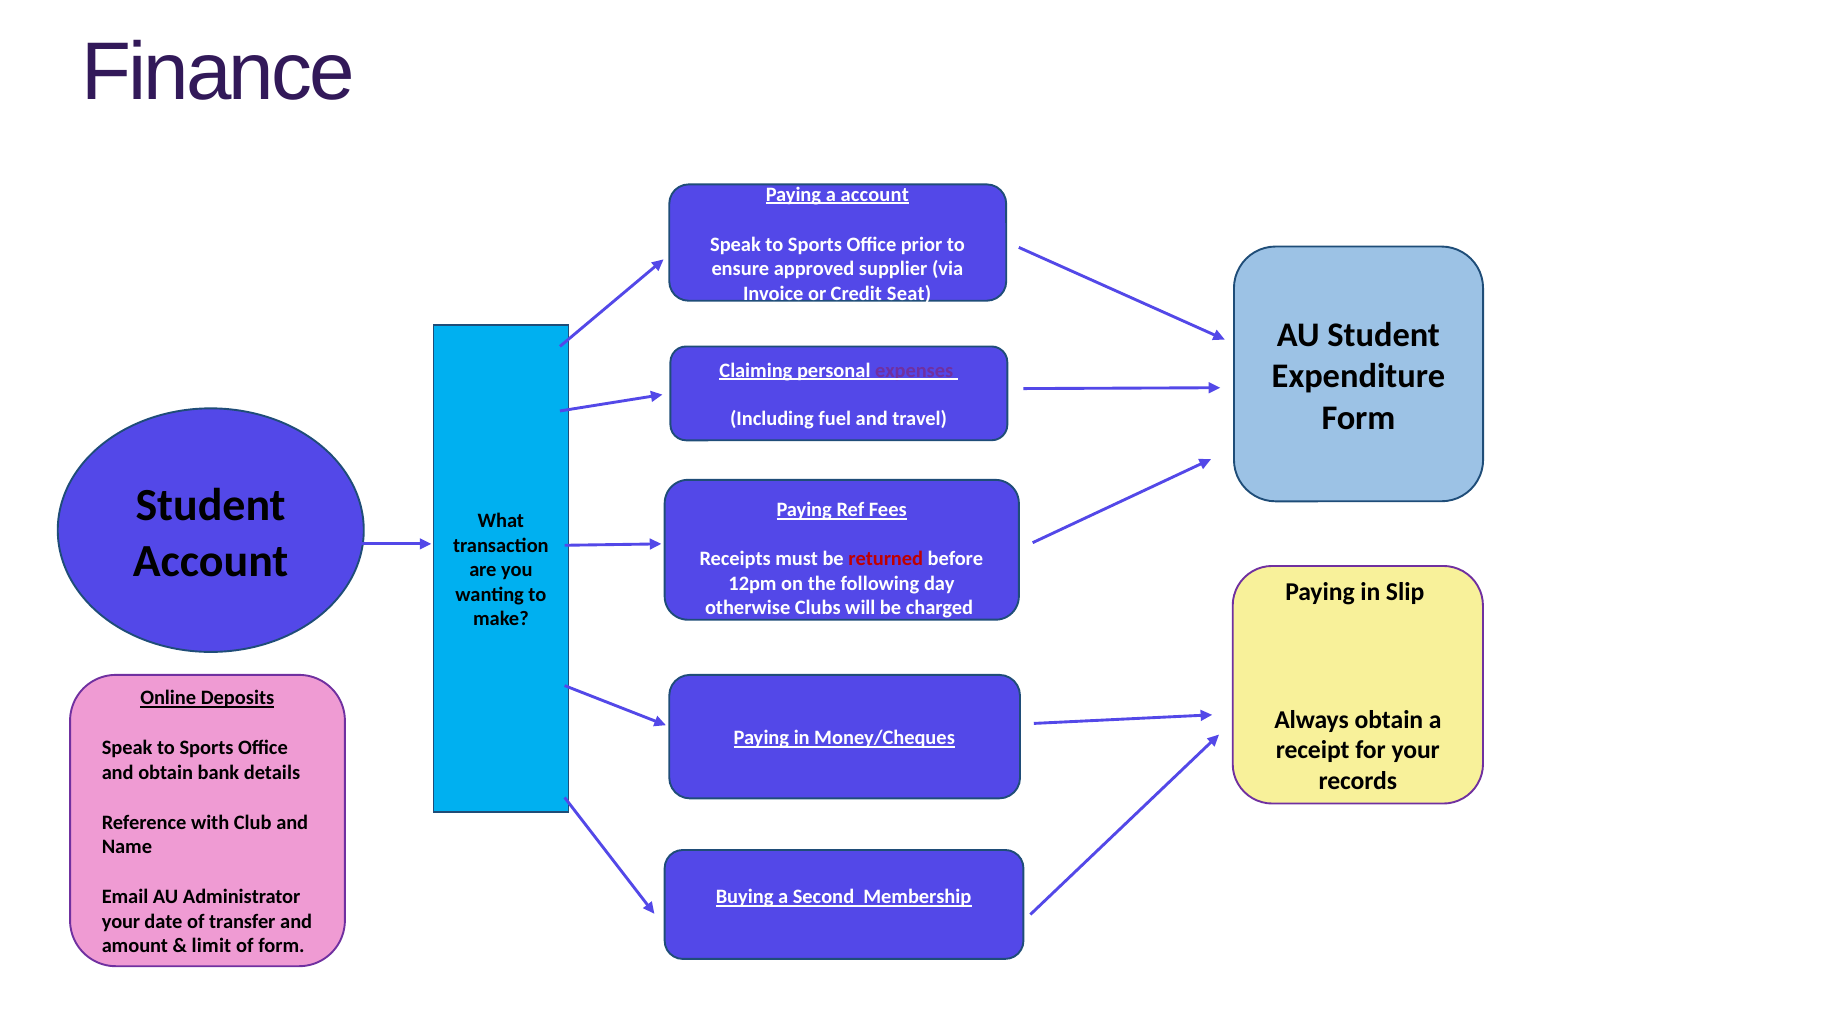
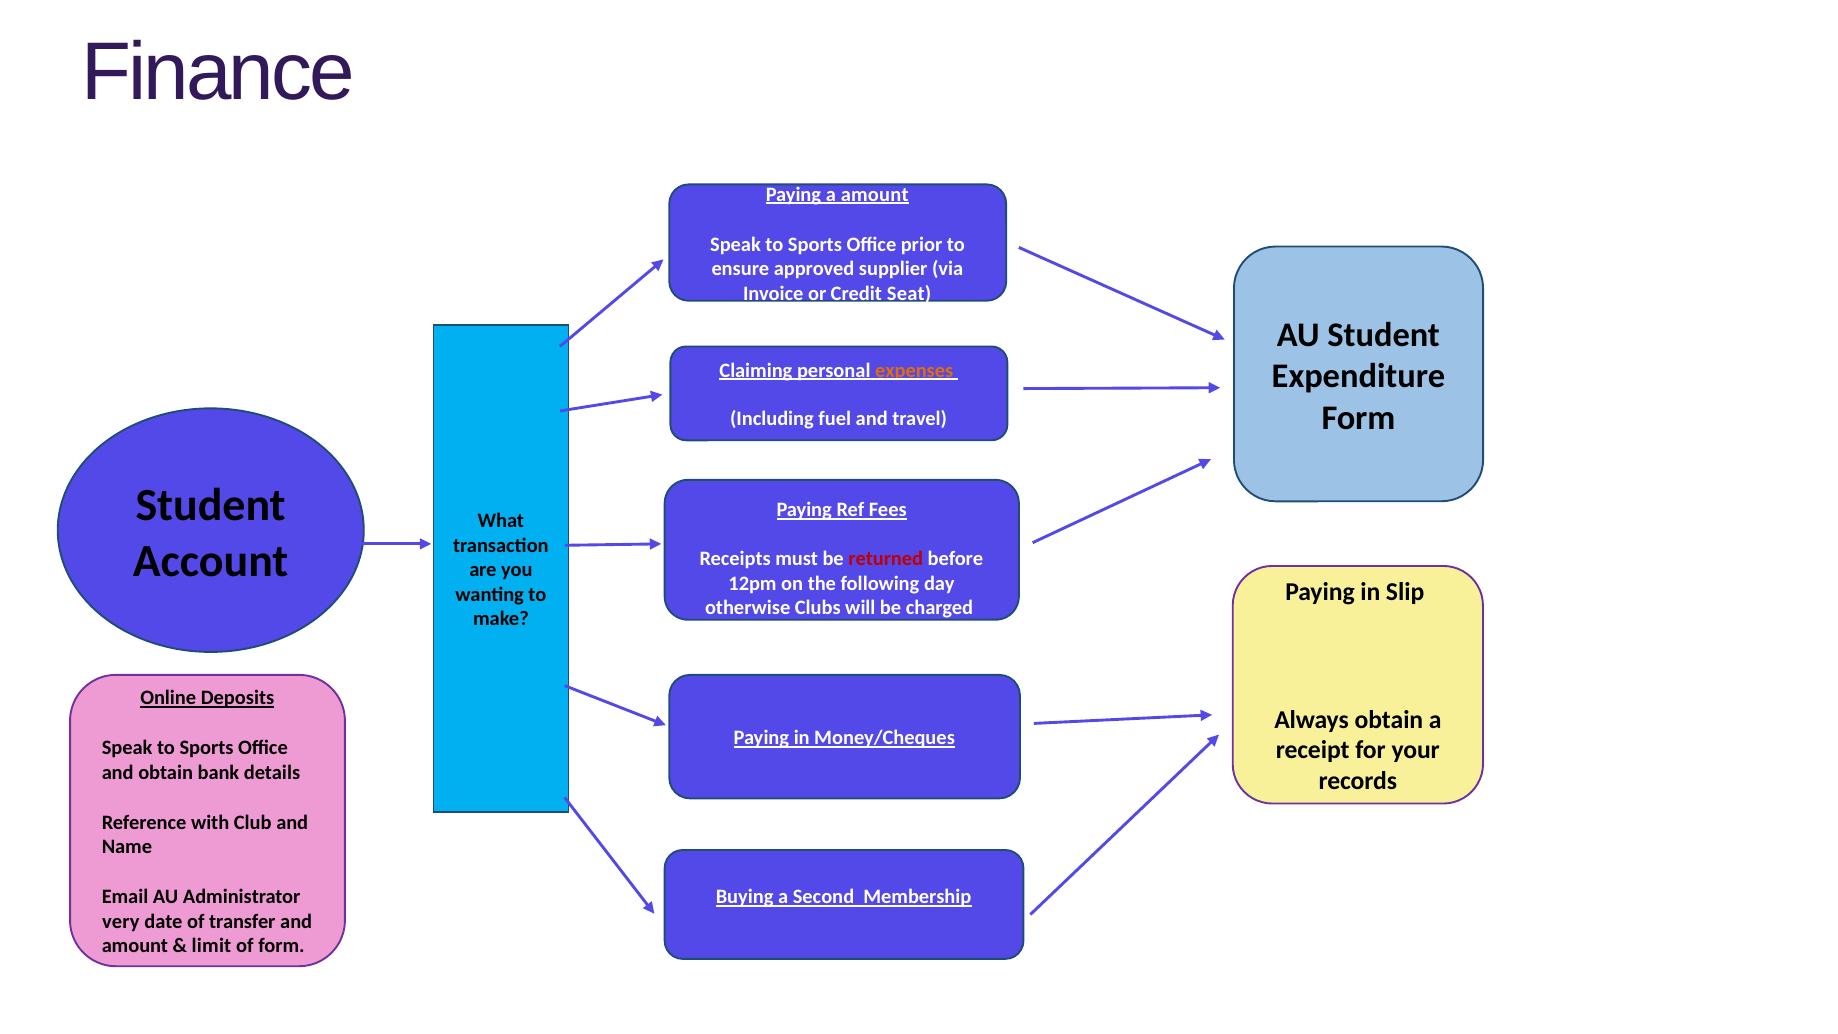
a account: account -> amount (875, 194)
expenses colour: purple -> orange (914, 370)
your: your -> very (121, 921)
